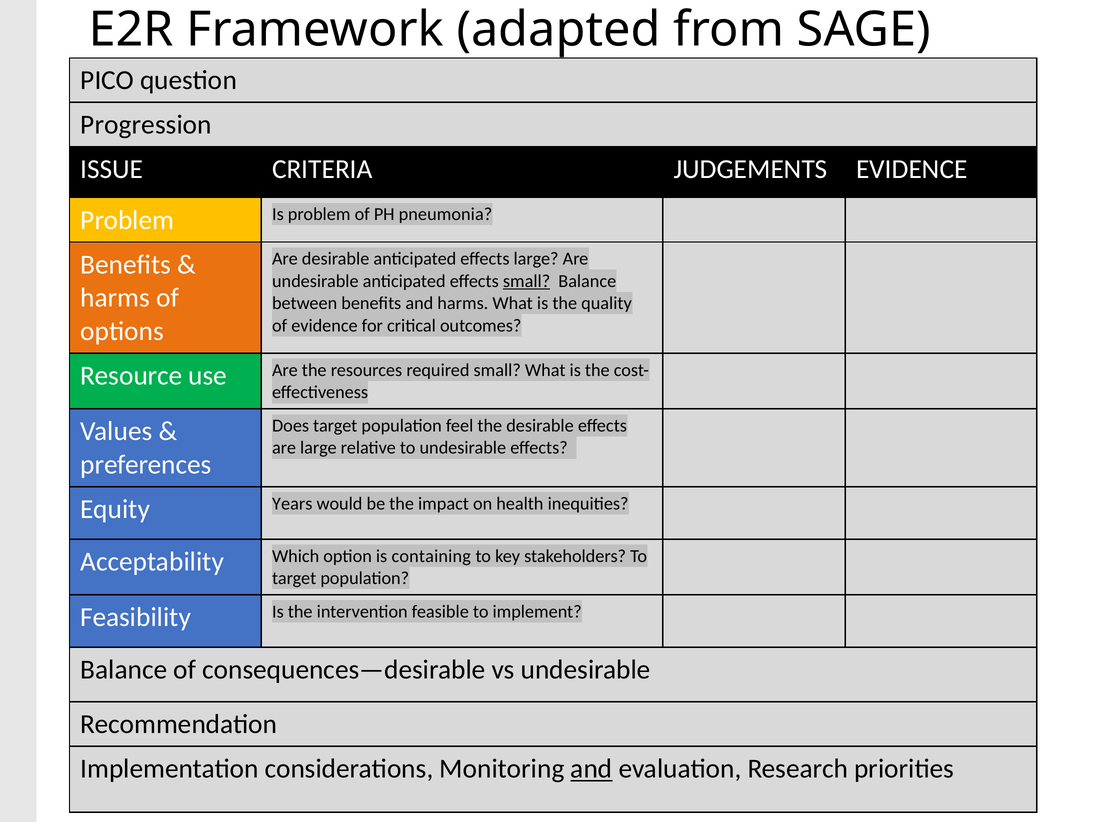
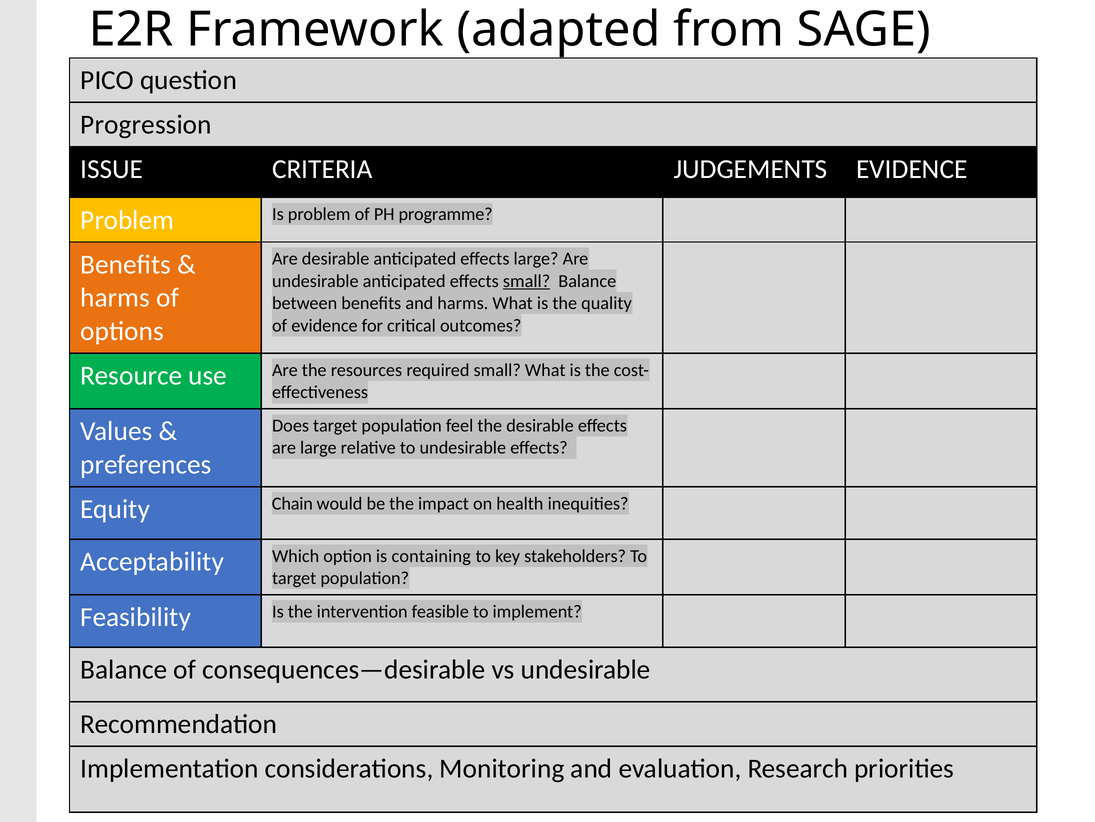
pneumonia: pneumonia -> programme (446, 214)
Years: Years -> Chain (292, 503)
and underline: present -> none (591, 768)
